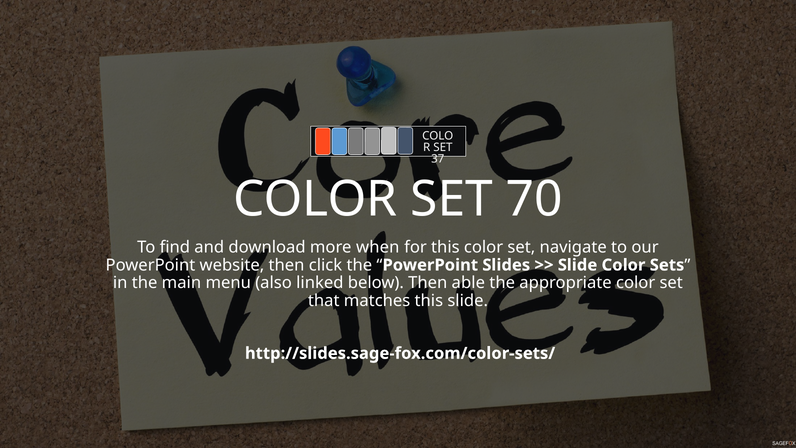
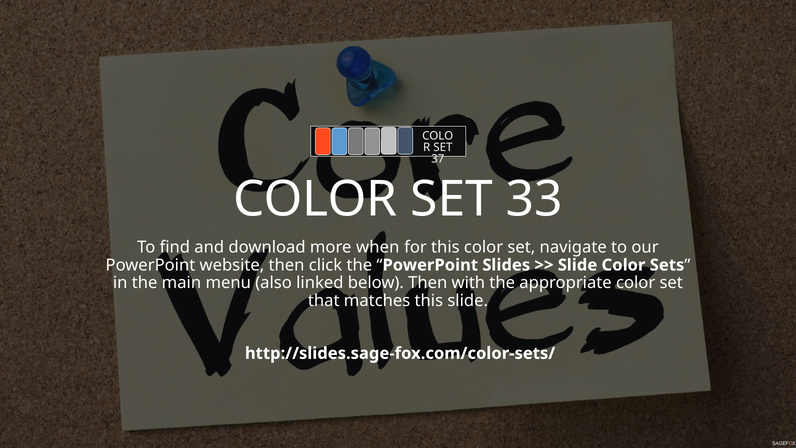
70: 70 -> 33 (534, 199)
able: able -> with (468, 283)
